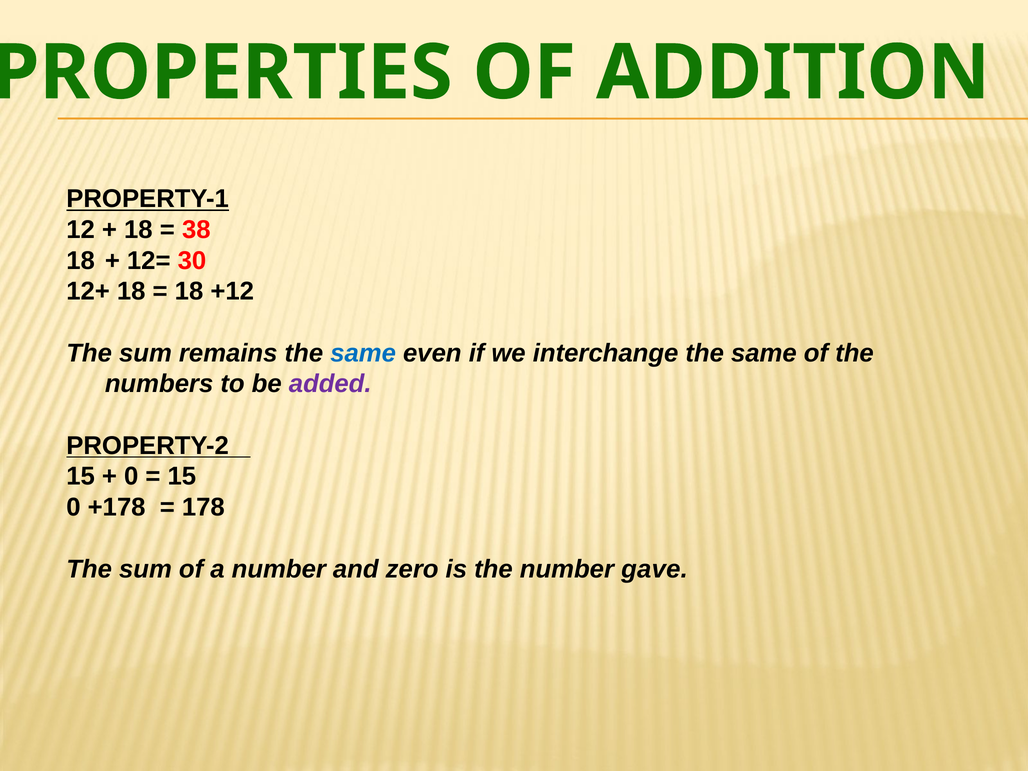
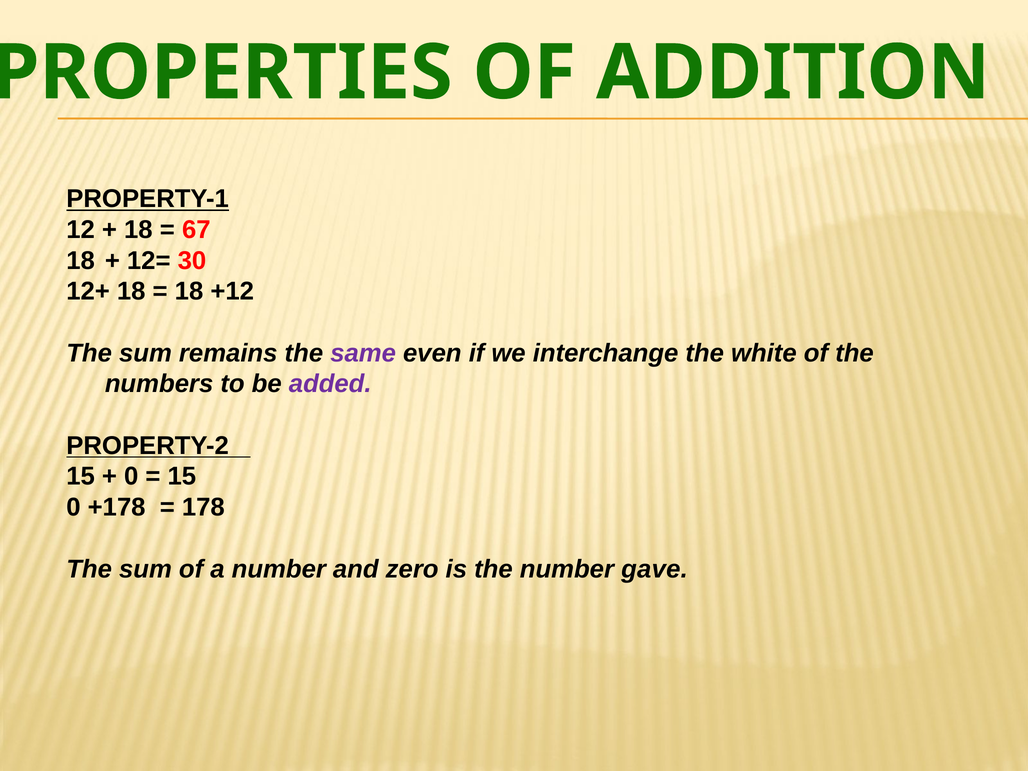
38: 38 -> 67 (196, 230)
same colour: blue -> purple (363, 353)
interchange the same: same -> white (764, 353)
